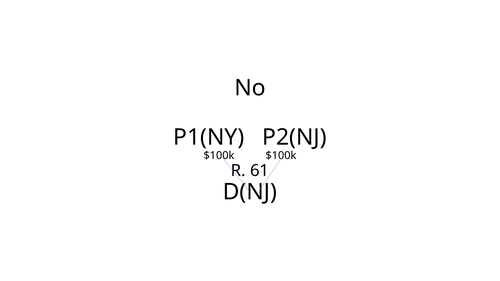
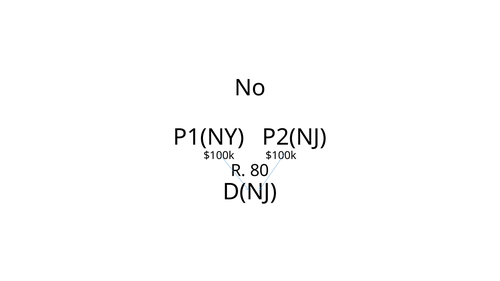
61: 61 -> 80 (260, 171)
